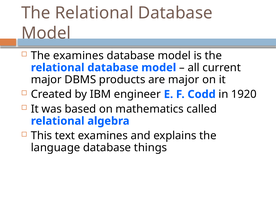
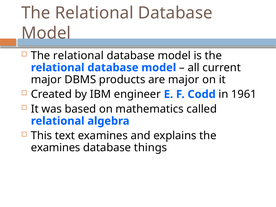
examines: examines -> relational (78, 56)
1920: 1920 -> 1961 (244, 94)
language: language -> examines (56, 148)
